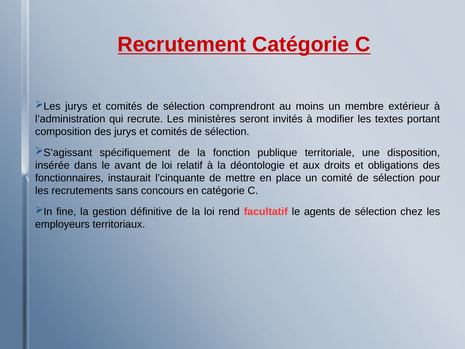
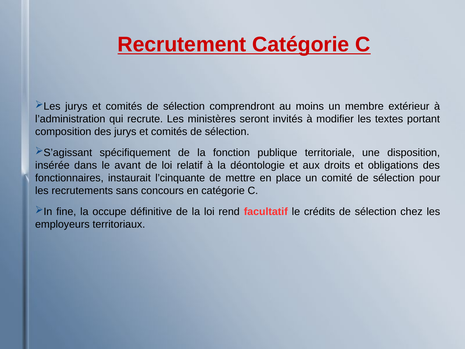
gestion: gestion -> occupe (109, 211)
agents: agents -> crédits (320, 211)
